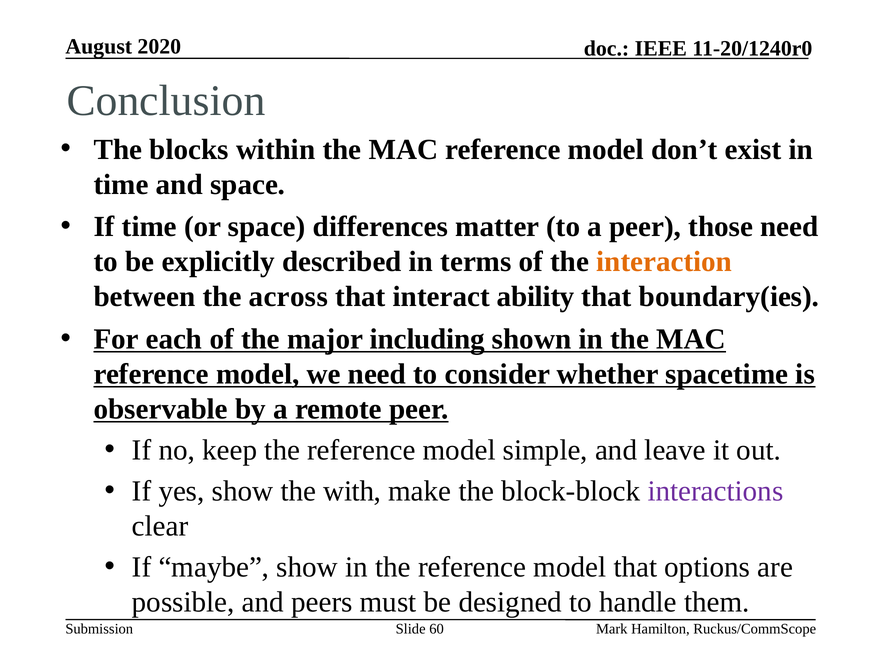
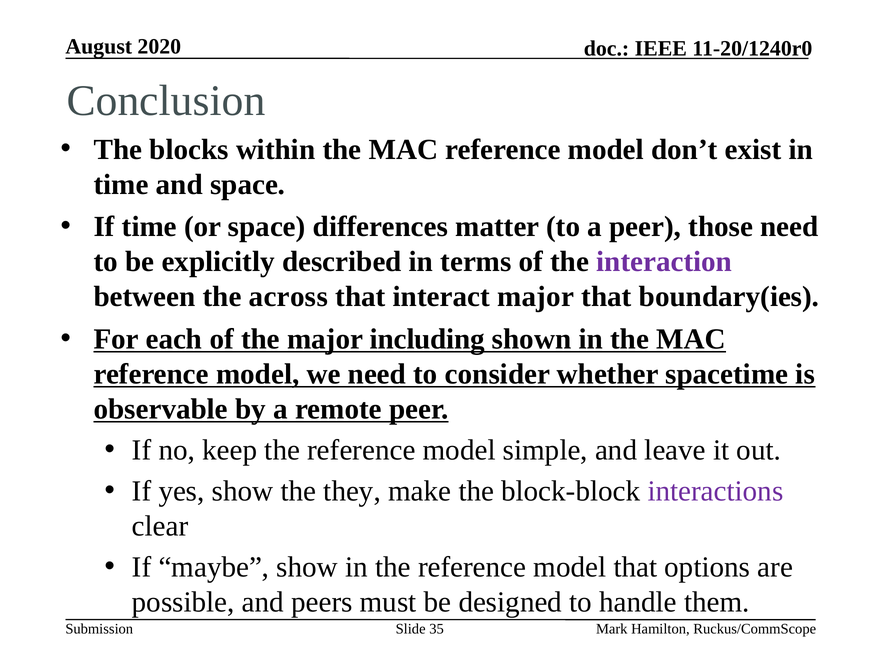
interaction colour: orange -> purple (664, 262)
interact ability: ability -> major (535, 296)
with: with -> they (352, 491)
60: 60 -> 35 (437, 628)
